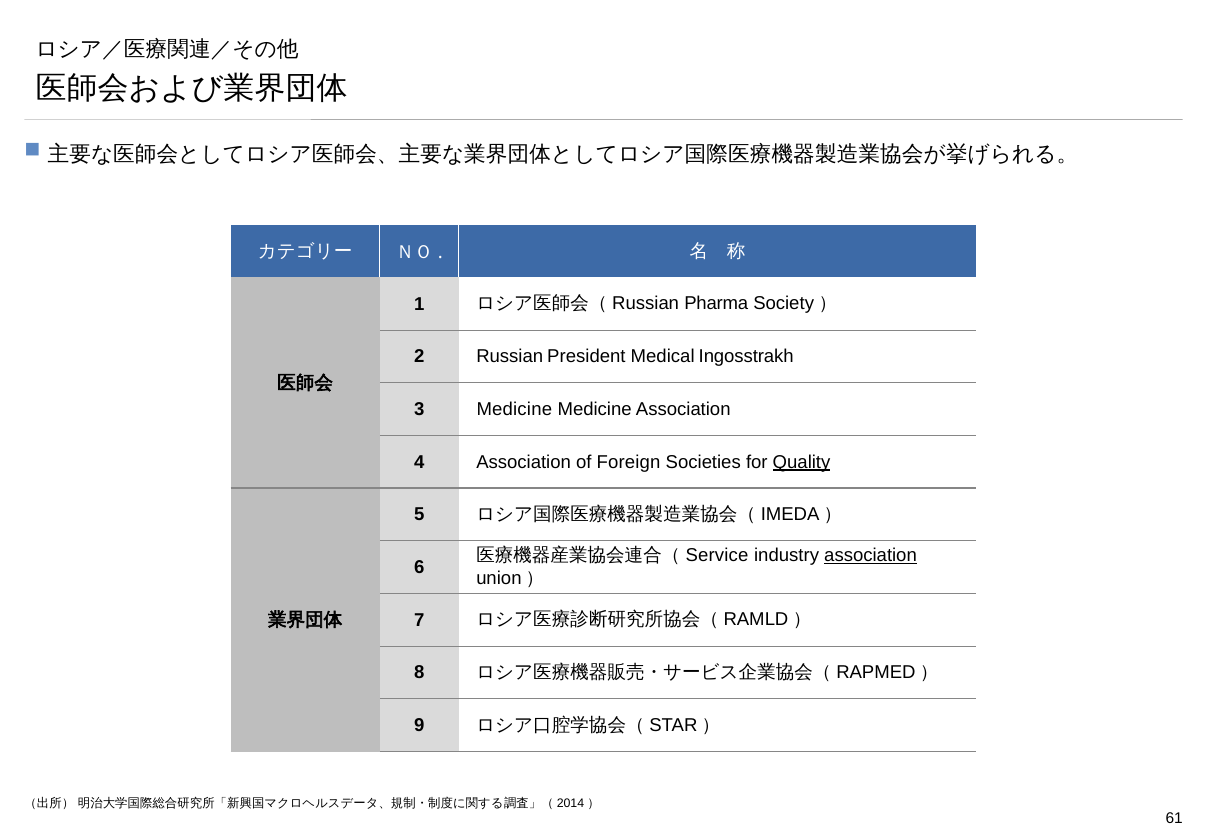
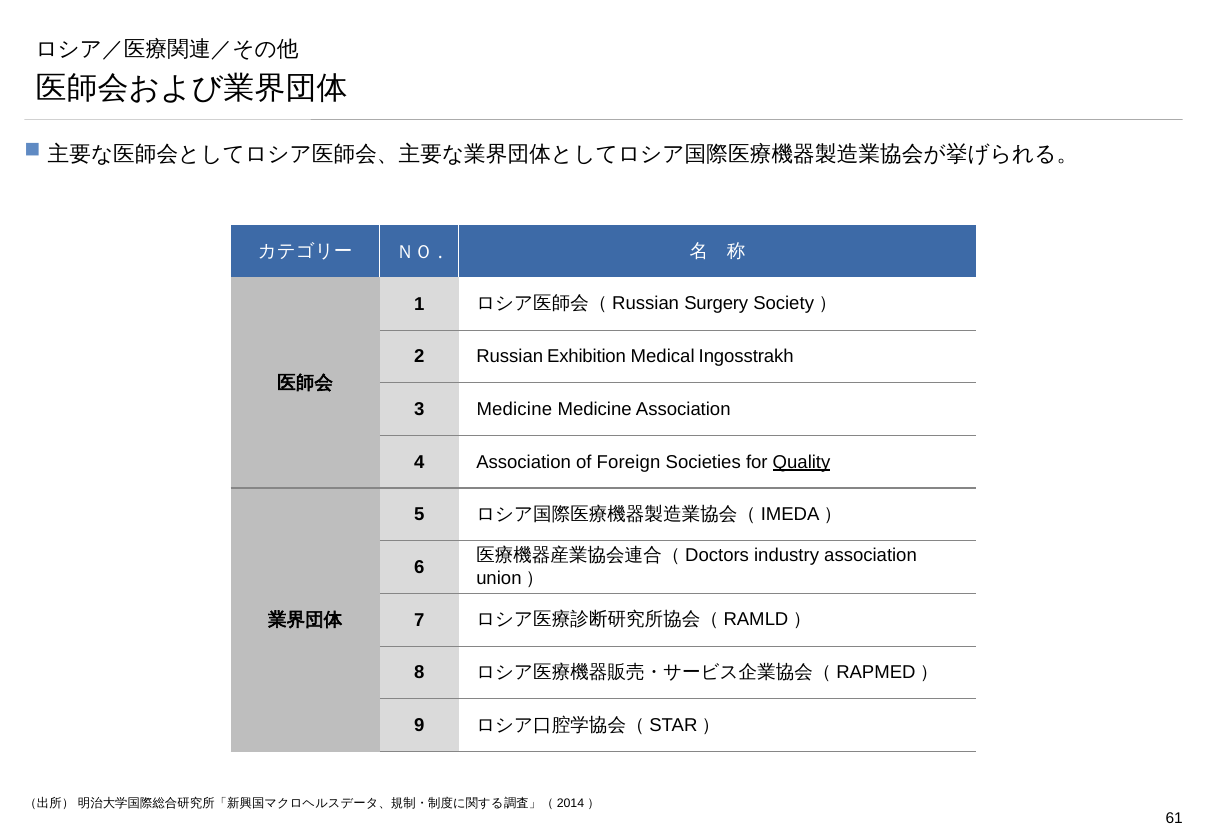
Pharma: Pharma -> Surgery (716, 303)
President: President -> Exhibition (587, 356)
Service: Service -> Doctors (717, 555)
association underline: present -> none (871, 555)
